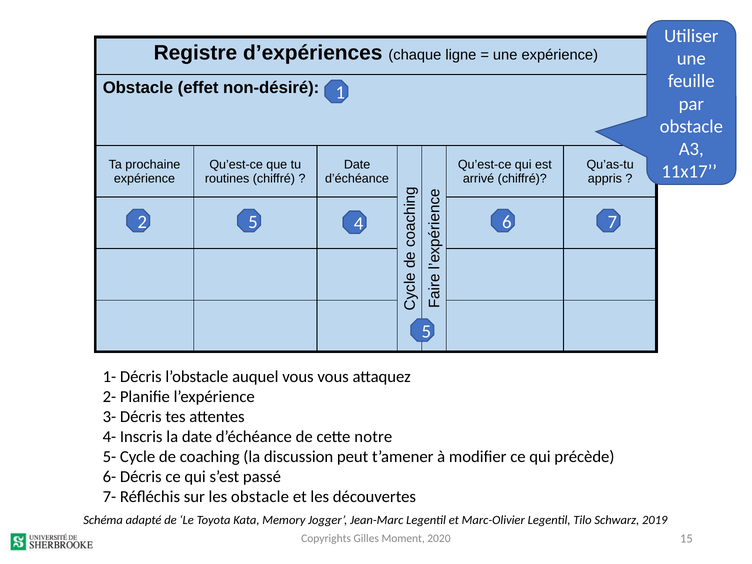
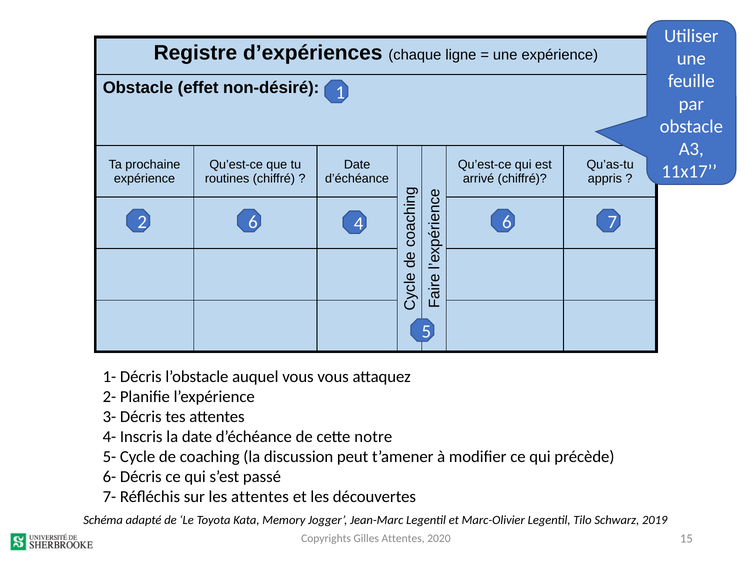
2 5: 5 -> 6 (253, 222)
les obstacle: obstacle -> attentes (260, 497)
Gilles Moment: Moment -> Attentes (403, 538)
